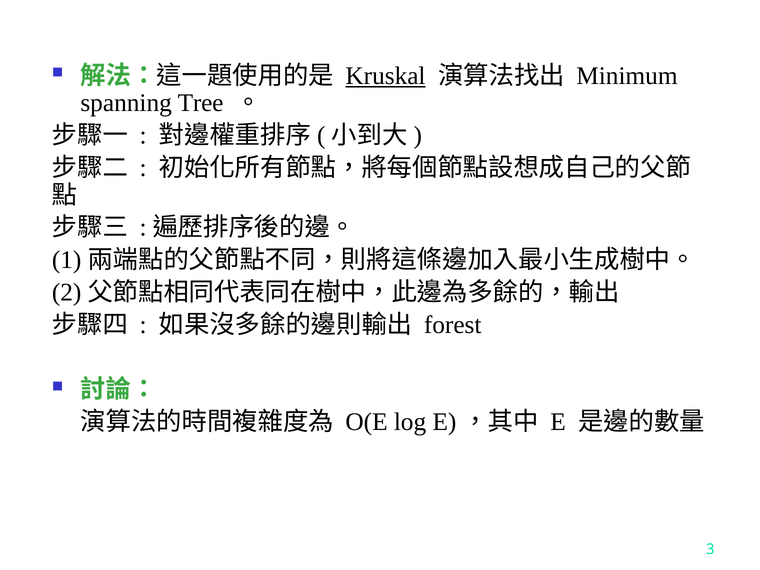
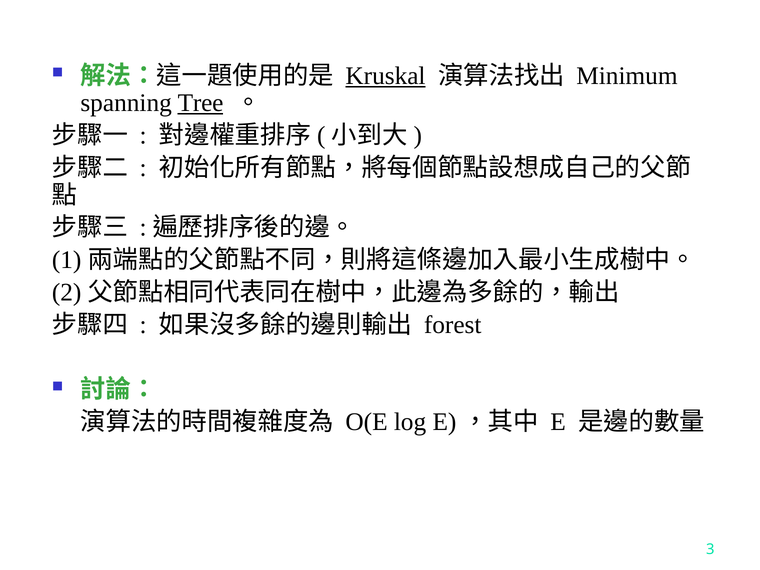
Tree underline: none -> present (201, 103)
